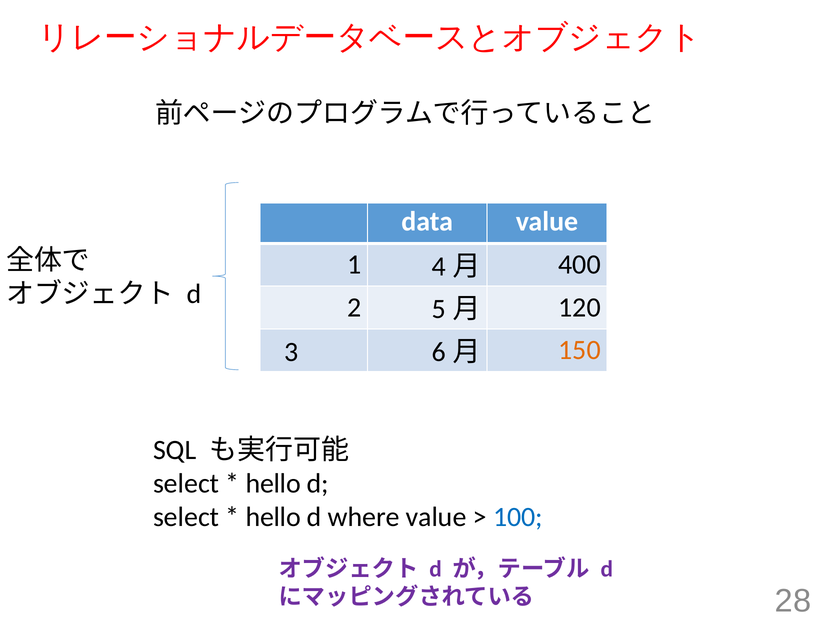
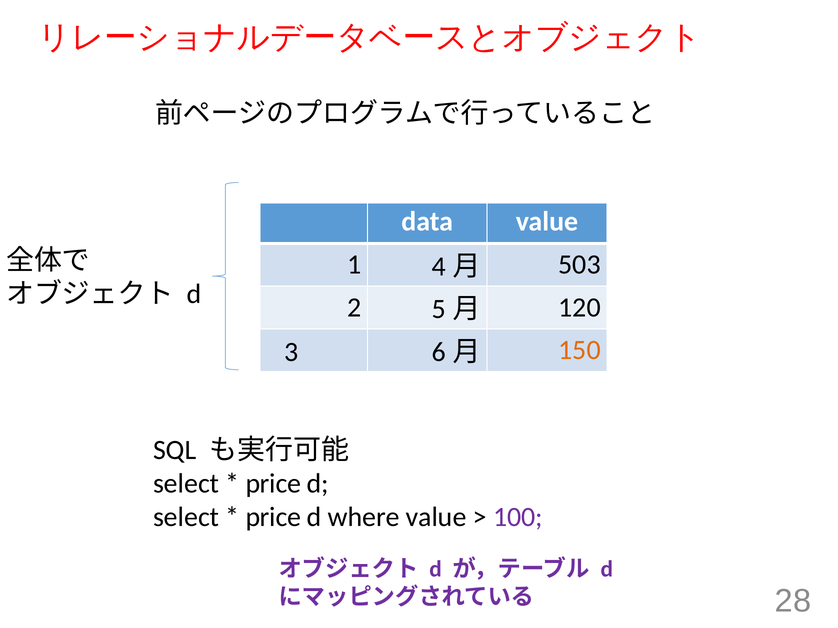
400: 400 -> 503 (580, 265)
hello: hello -> price (273, 484)
hello: hello -> price (273, 518)
100 colour: blue -> purple (518, 518)
